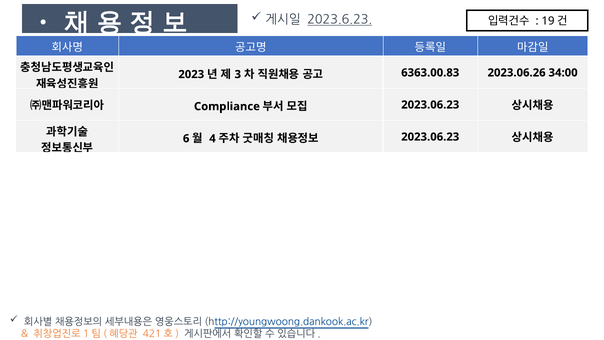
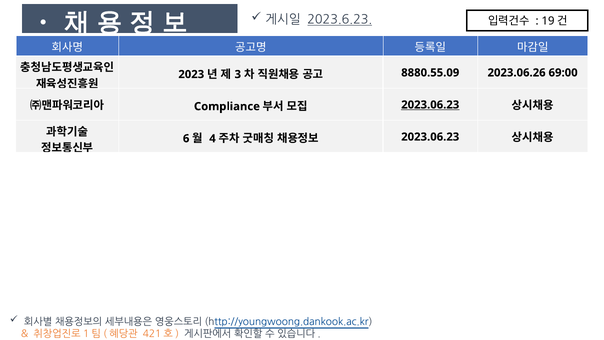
6363.00.83: 6363.00.83 -> 8880.55.09 (430, 73)
34:00: 34:00 -> 69:00 (563, 73)
2023.06.23 underline: none -> present (430, 105)
